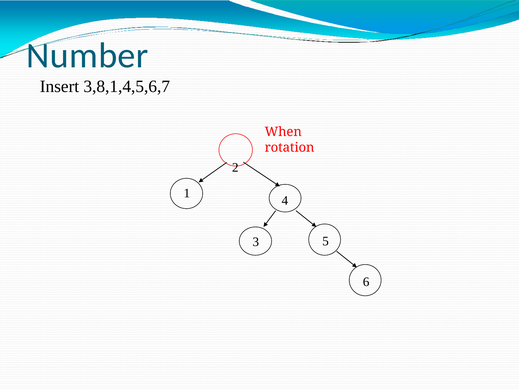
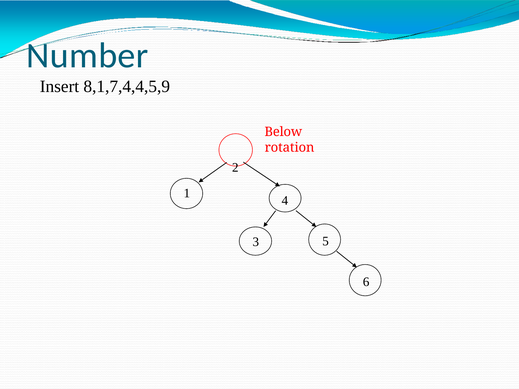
3,8,1,4,5,6,7: 3,8,1,4,5,6,7 -> 8,1,7,4,4,5,9 (127, 87)
When: When -> Below (283, 132)
